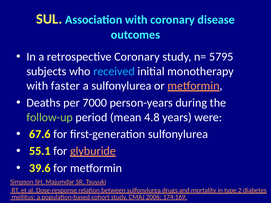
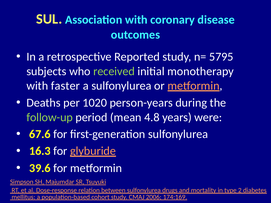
retrospective Coronary: Coronary -> Reported (137, 57)
received colour: light blue -> light green (114, 71)
7000: 7000 -> 1020 (95, 103)
55.1: 55.1 -> 16.3 (40, 151)
